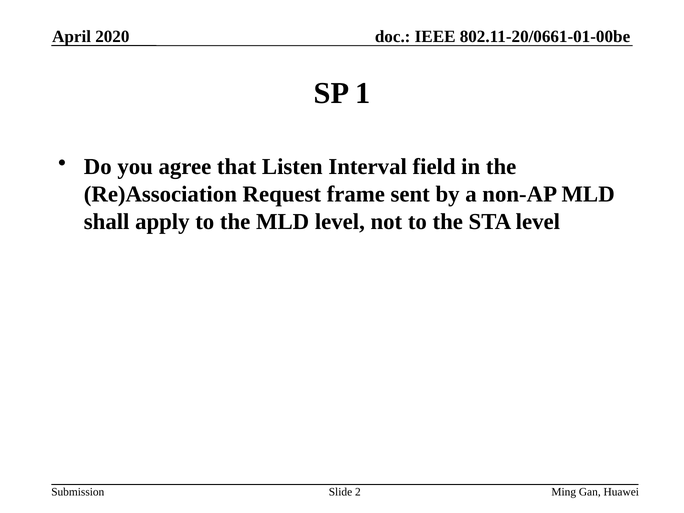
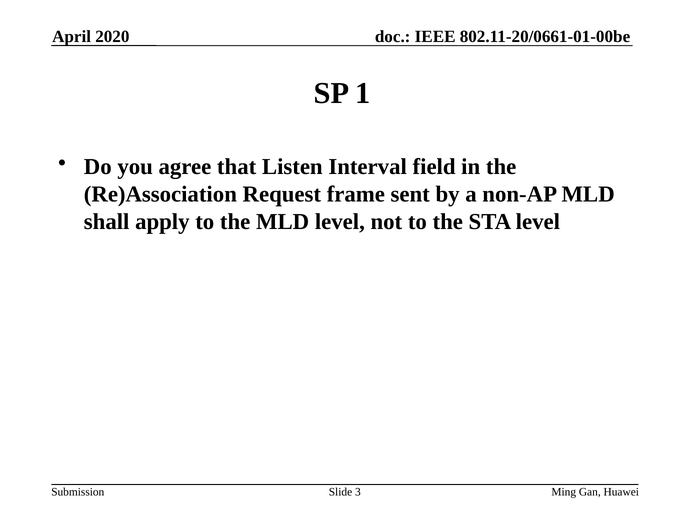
2: 2 -> 3 (358, 492)
